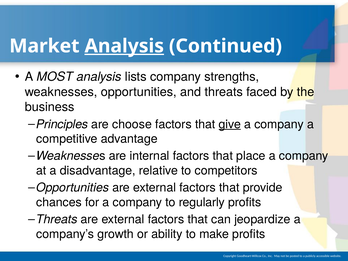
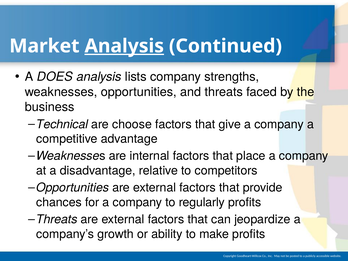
MOST: MOST -> DOES (55, 77)
Principles: Principles -> Technical (62, 124)
give underline: present -> none (230, 124)
